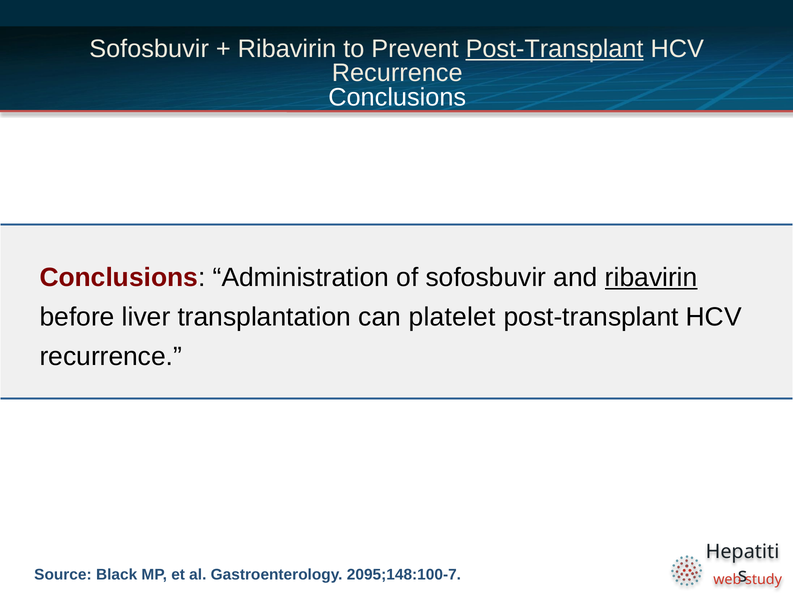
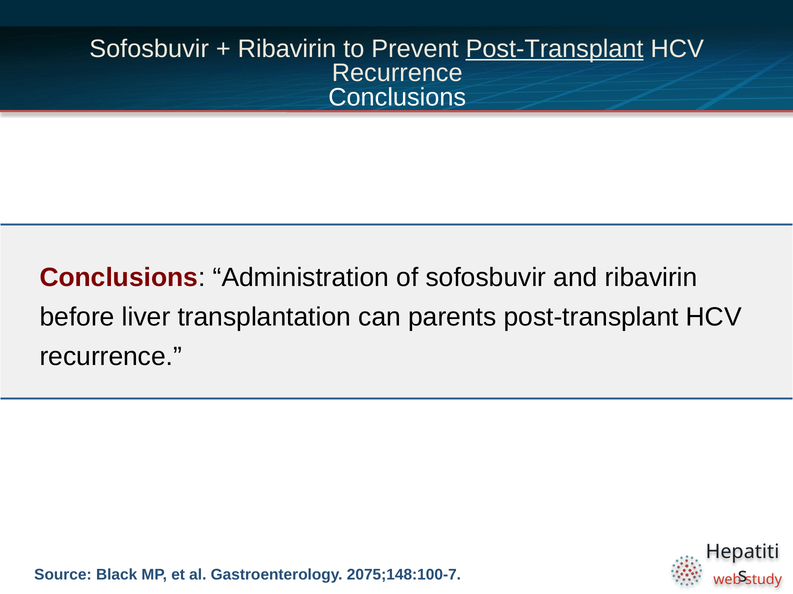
ribavirin underline: present -> none (651, 278)
platelet: platelet -> parents (452, 317)
2095;148:100-7: 2095;148:100-7 -> 2075;148:100-7 (404, 575)
